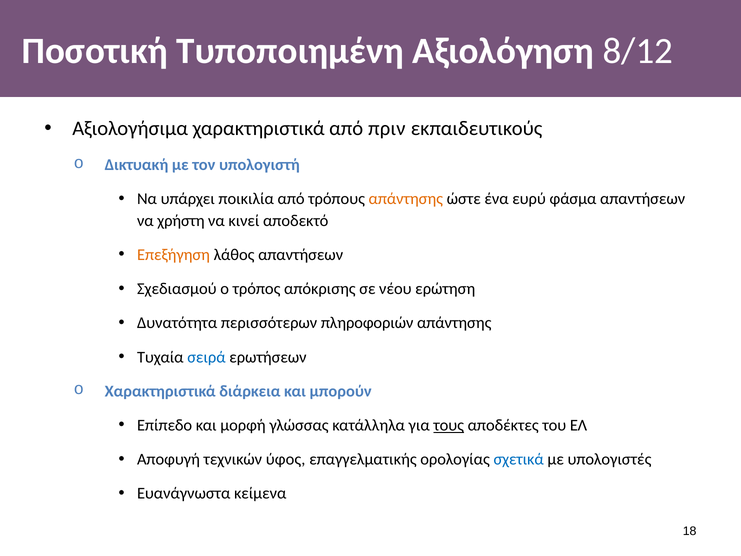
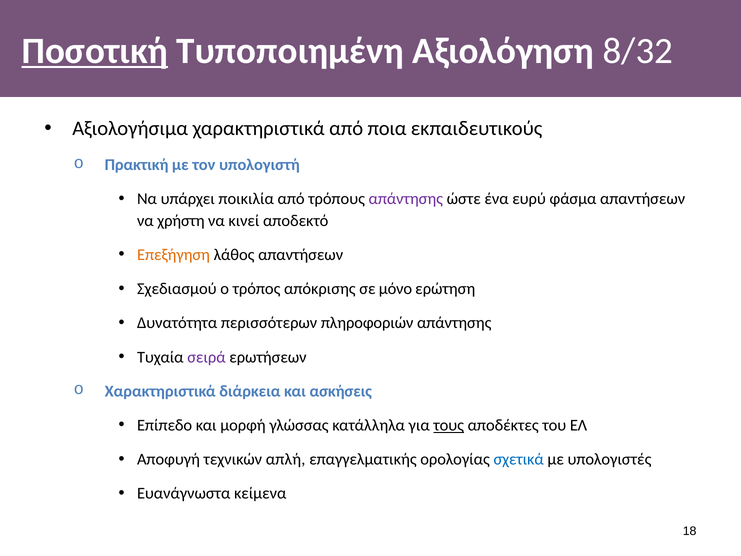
Ποσοτική underline: none -> present (95, 51)
8/12: 8/12 -> 8/32 (638, 51)
πριν: πριν -> ποια (387, 129)
Δικτυακή: Δικτυακή -> Πρακτική (137, 165)
απάντησης colour: orange -> purple (406, 199)
νέου: νέου -> μόνο (395, 289)
σειρά colour: blue -> purple (206, 357)
μπορούν: μπορούν -> ασκήσεις (341, 391)
ύφος: ύφος -> απλή (286, 459)
